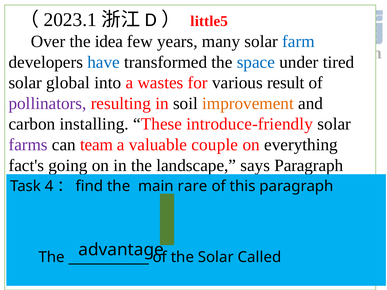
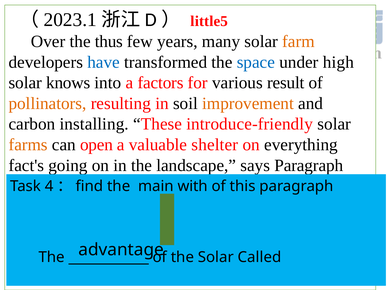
idea: idea -> thus (109, 42)
farm colour: blue -> orange (298, 42)
tired: tired -> high (338, 62)
global: global -> knows (68, 83)
wastes: wastes -> factors (161, 83)
pollinators colour: purple -> orange (47, 104)
farms colour: purple -> orange (28, 145)
team: team -> open (96, 145)
couple: couple -> shelter (215, 145)
rare: rare -> with (193, 186)
